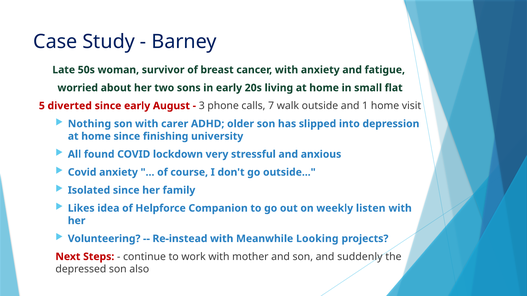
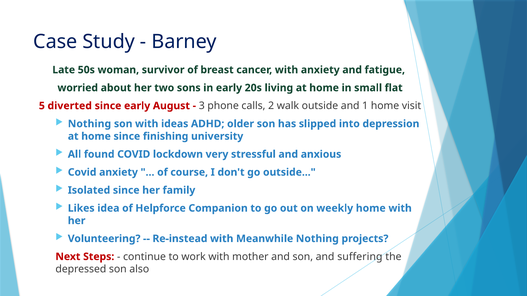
7: 7 -> 2 (271, 106)
carer: carer -> ideas (175, 124)
weekly listen: listen -> home (371, 208)
Meanwhile Looking: Looking -> Nothing (317, 239)
suddenly: suddenly -> suffering (360, 257)
